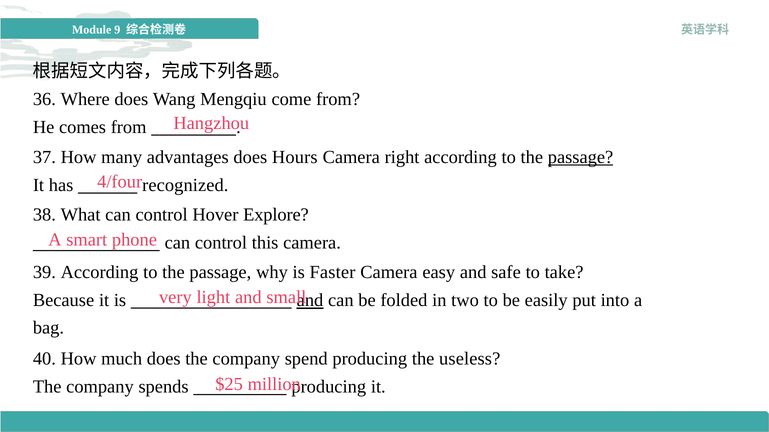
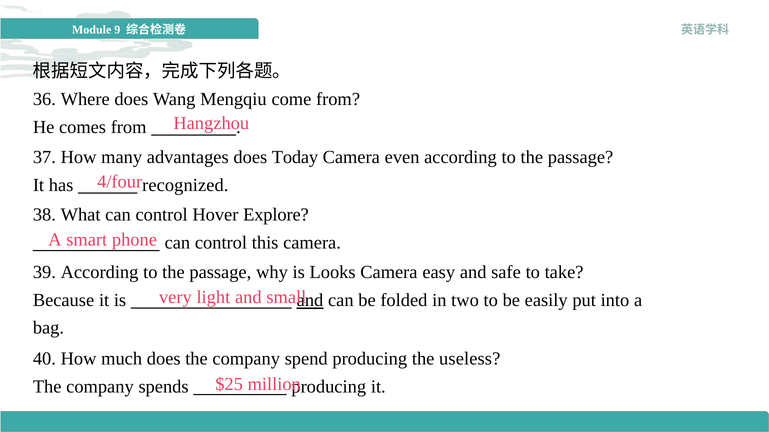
Hours: Hours -> Today (295, 157)
right: right -> even (402, 157)
passage underline: present -> none (581, 157)
Faster: Faster -> Looks (333, 273)
